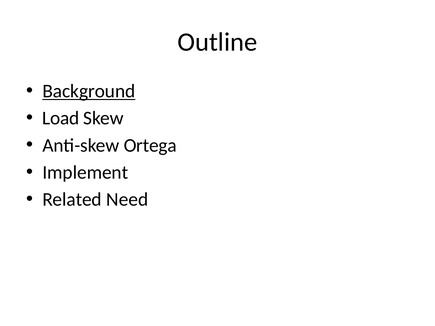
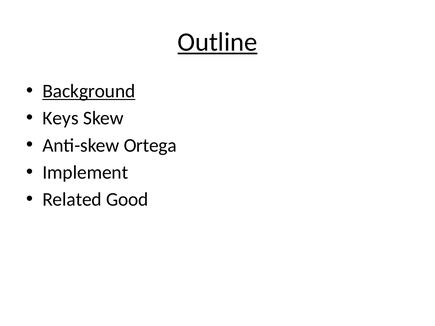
Outline underline: none -> present (217, 42)
Load: Load -> Keys (61, 118)
Need: Need -> Good (127, 200)
